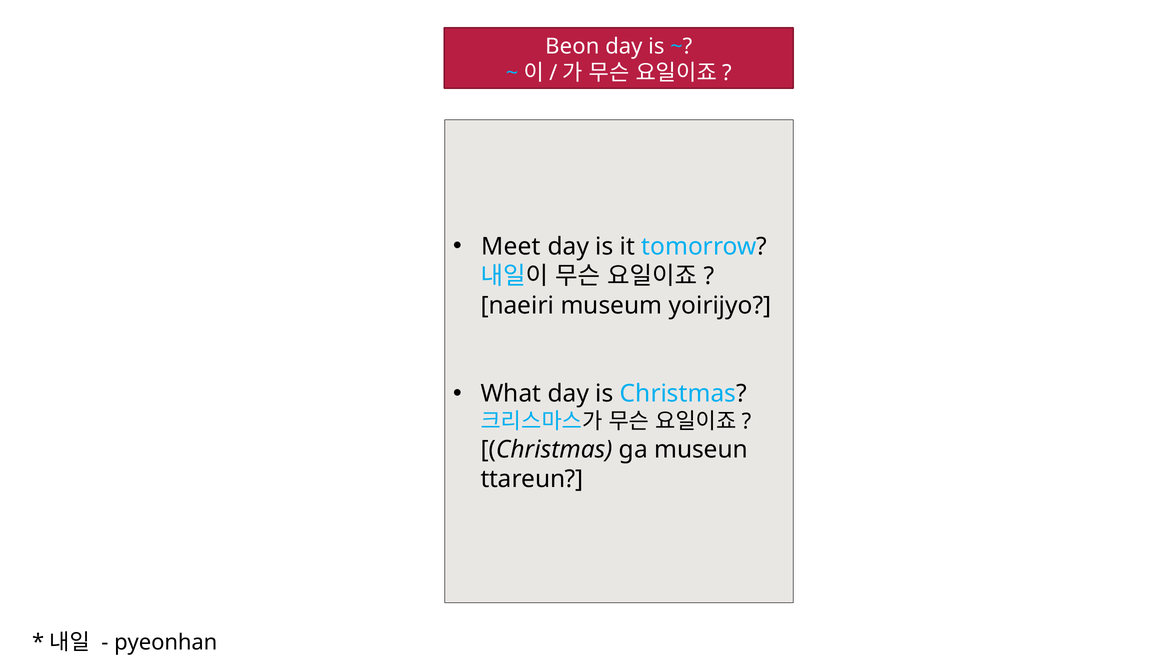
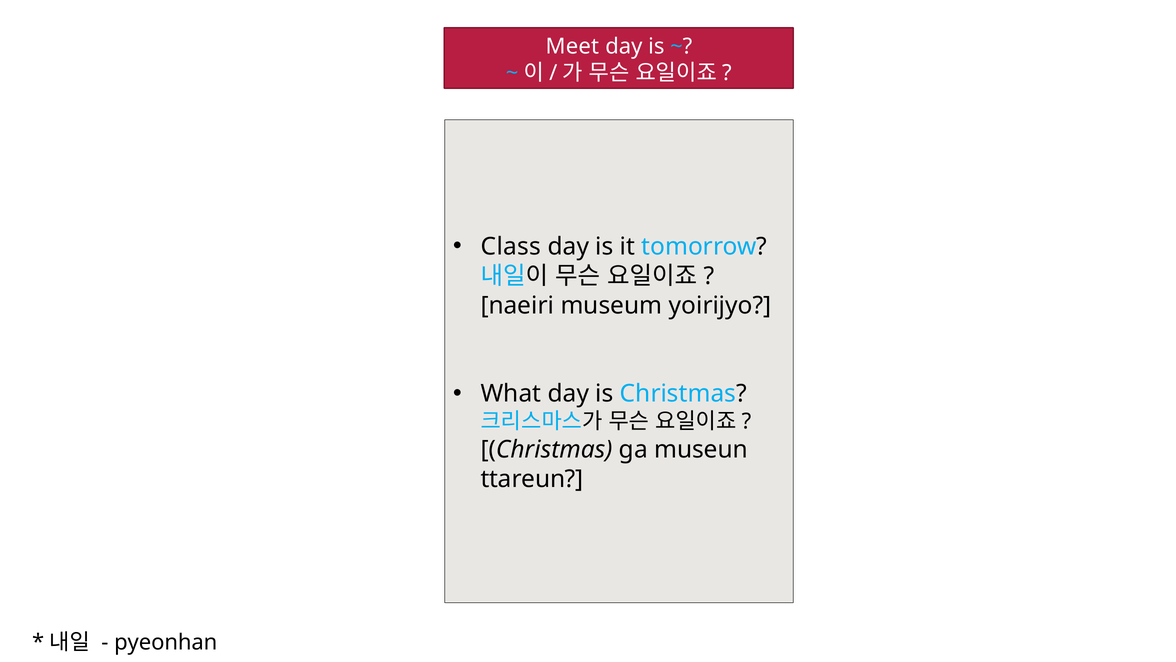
Beon: Beon -> Meet (572, 46)
Meet: Meet -> Class (511, 247)
